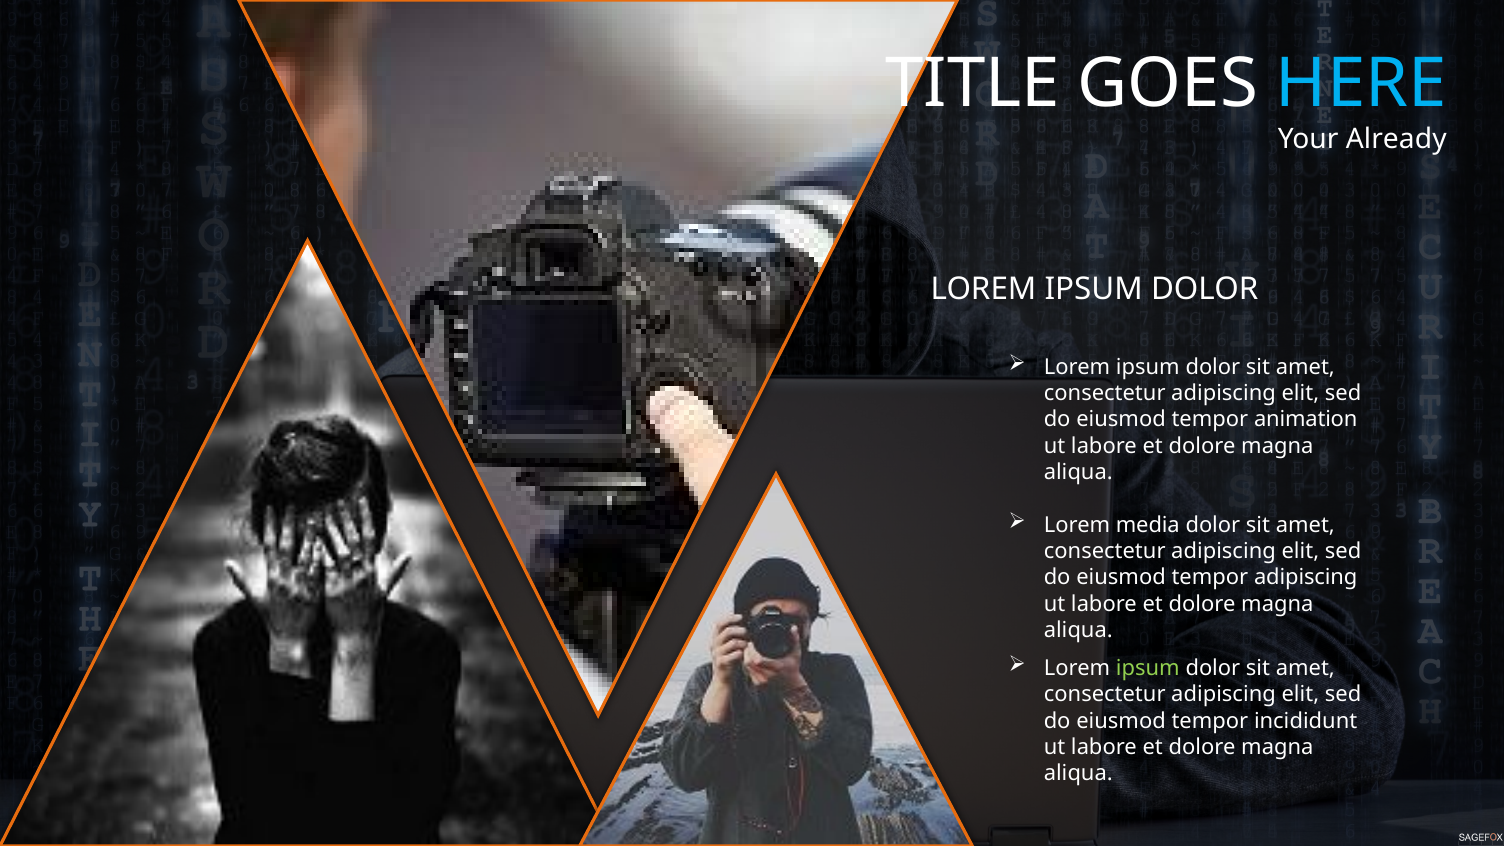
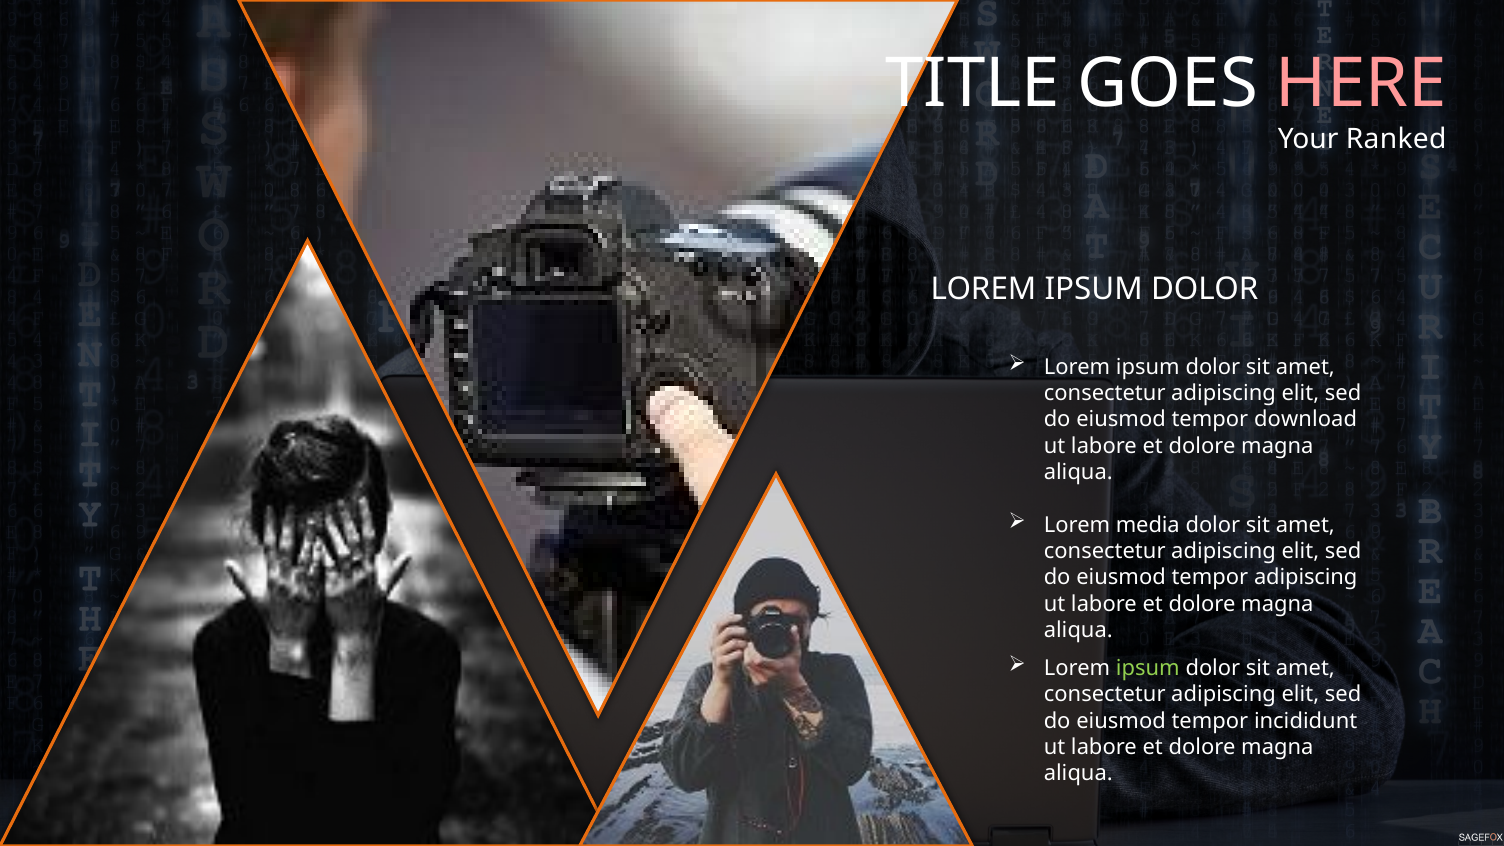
HERE colour: light blue -> pink (1361, 84)
Already: Already -> Ranked (1396, 139)
animation: animation -> download (1306, 420)
